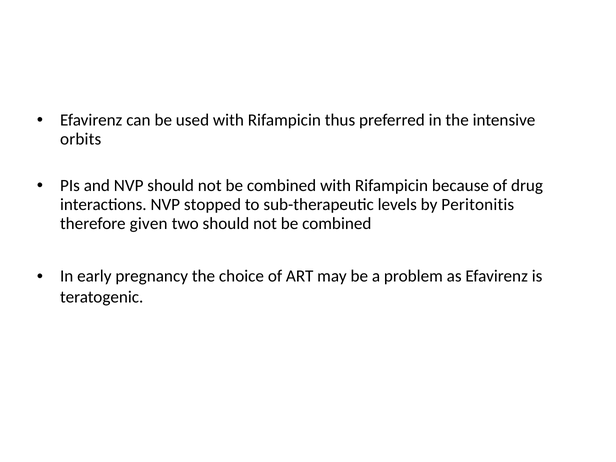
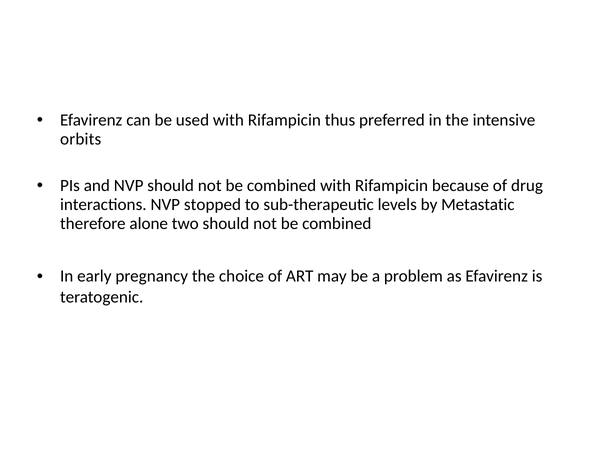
Peritonitis: Peritonitis -> Metastatic (478, 205)
given: given -> alone (149, 224)
